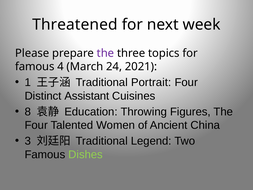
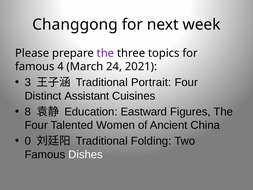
Threatened: Threatened -> Changgong (75, 24)
1: 1 -> 3 (28, 82)
Throwing: Throwing -> Eastward (144, 112)
3: 3 -> 0 (28, 141)
Legend: Legend -> Folding (151, 141)
Dishes colour: light green -> white (86, 154)
